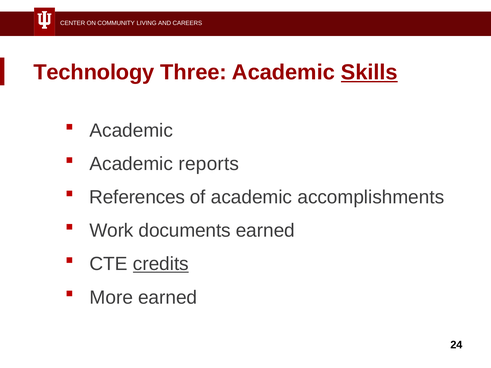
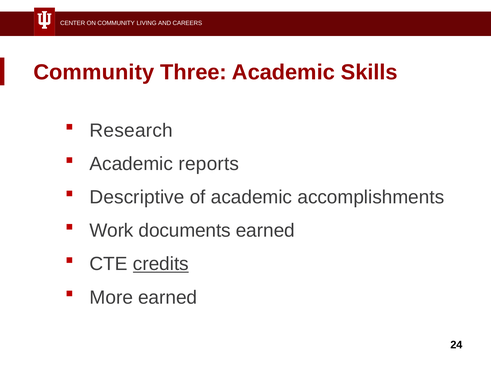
Technology: Technology -> Community (94, 72)
Skills underline: present -> none (369, 72)
Academic: Academic -> Research (131, 131)
References: References -> Descriptive (137, 197)
